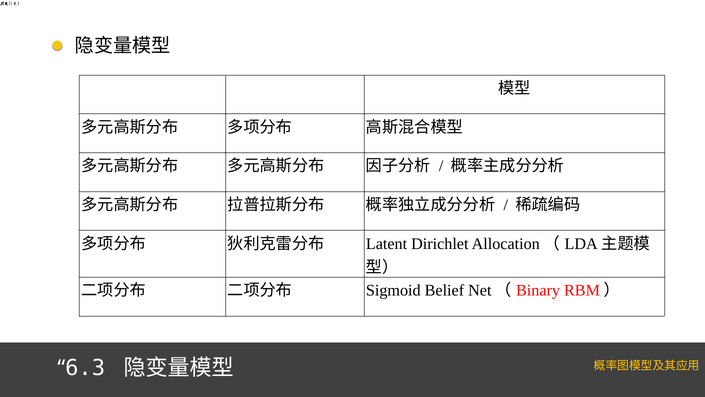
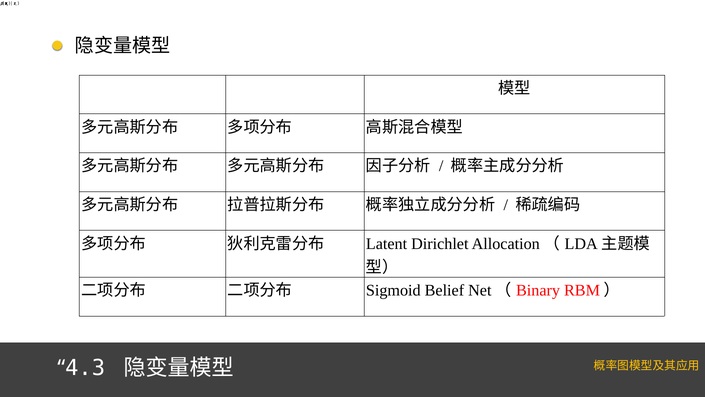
6.3: 6.3 -> 4.3 (85, 367)
